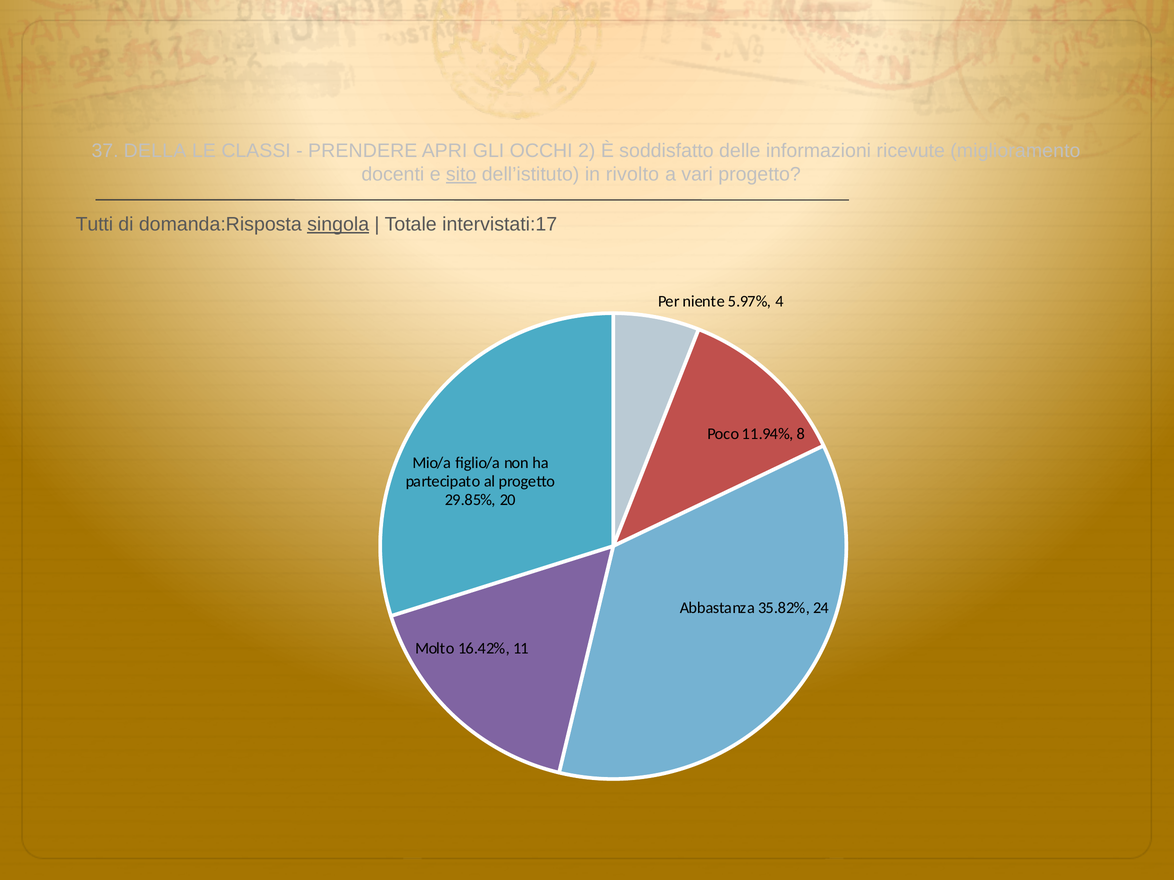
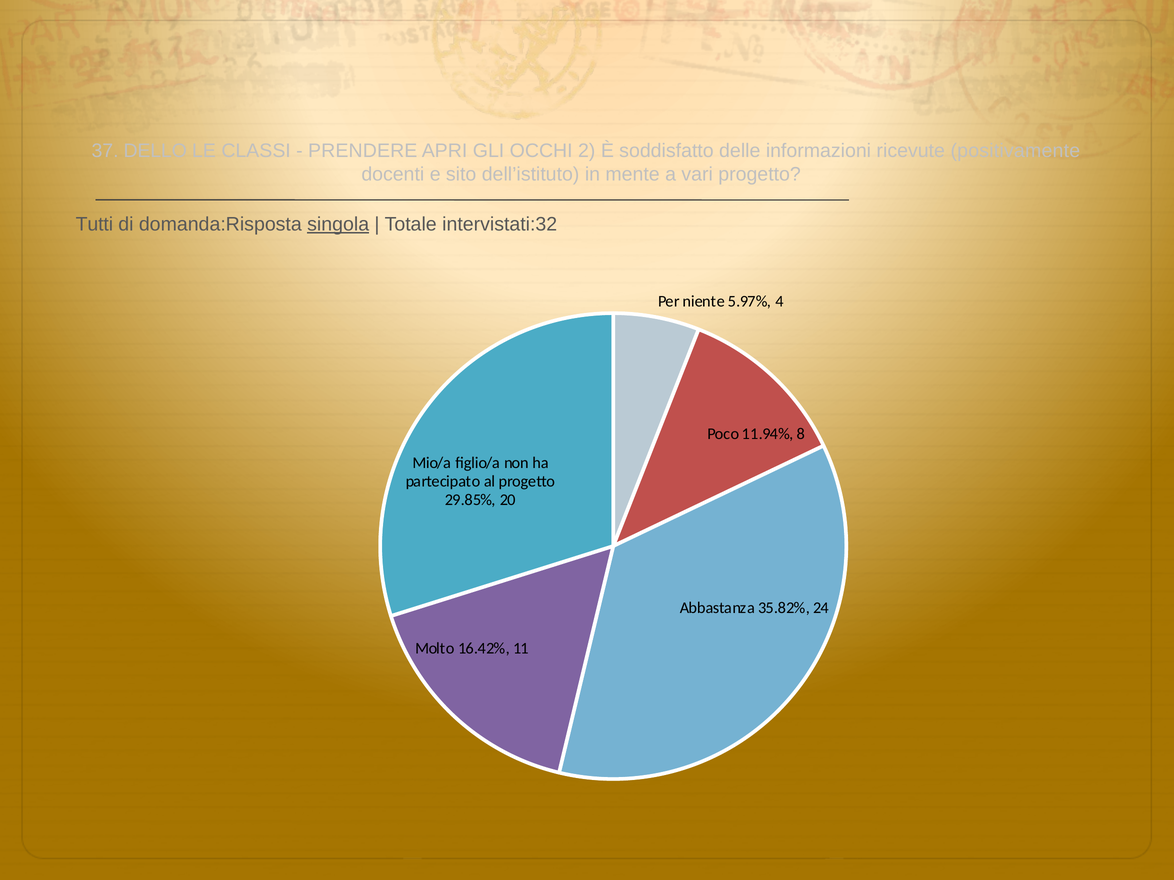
DELLA: DELLA -> DELLO (155, 151)
miglioramento: miglioramento -> positivamente (1015, 151)
sito underline: present -> none (461, 175)
rivolto: rivolto -> mente (633, 175)
intervistati:17: intervistati:17 -> intervistati:32 (500, 224)
